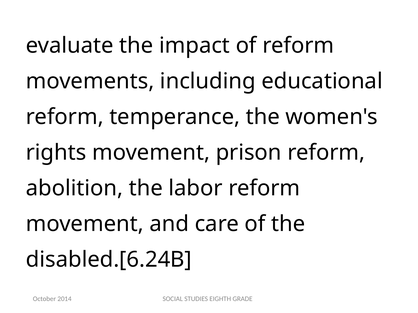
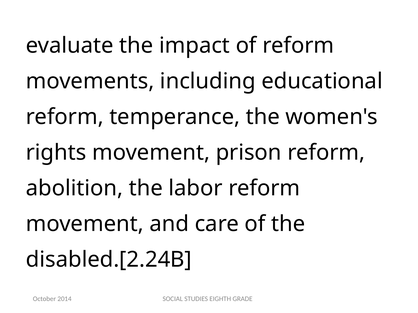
disabled.[6.24B: disabled.[6.24B -> disabled.[2.24B (109, 260)
